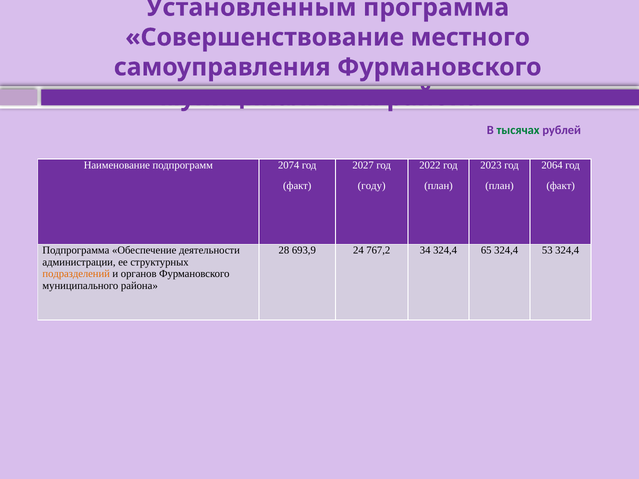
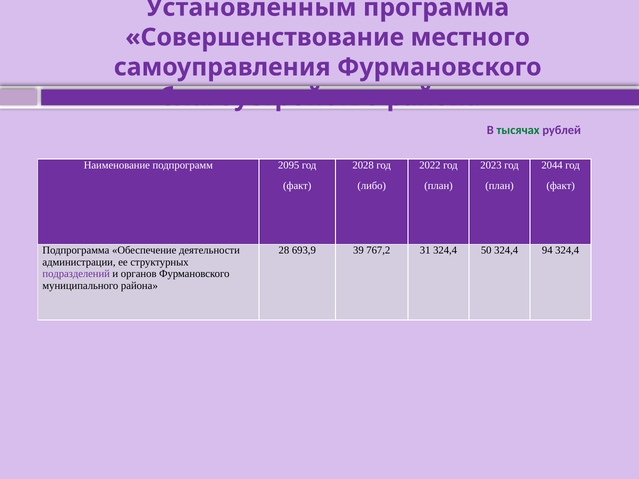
муниципальным: муниципальным -> благоустройство (270, 97)
2074: 2074 -> 2095 (289, 165)
2027: 2027 -> 2028 (363, 165)
2064: 2064 -> 2044 (552, 165)
году: году -> либо (372, 186)
24: 24 -> 39 (358, 250)
34: 34 -> 31 (425, 250)
65: 65 -> 50 (486, 250)
53: 53 -> 94 (547, 250)
подразделений colour: orange -> purple (76, 274)
